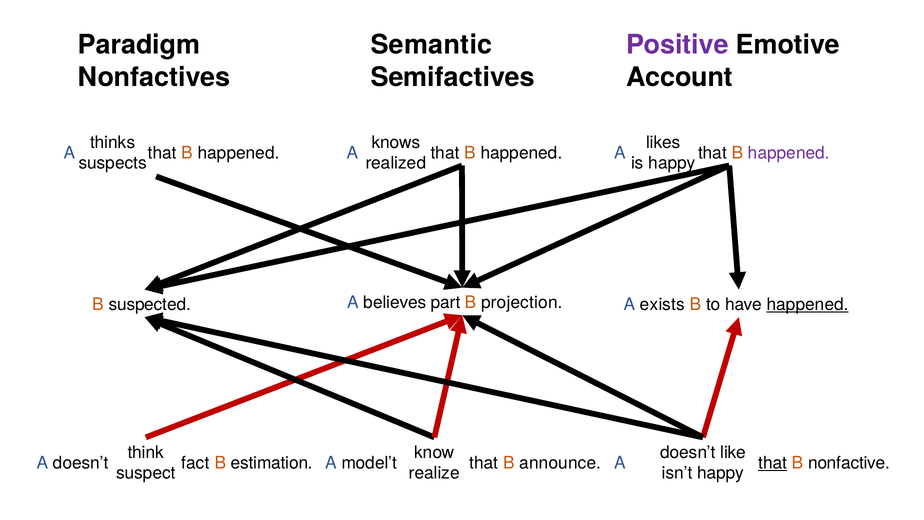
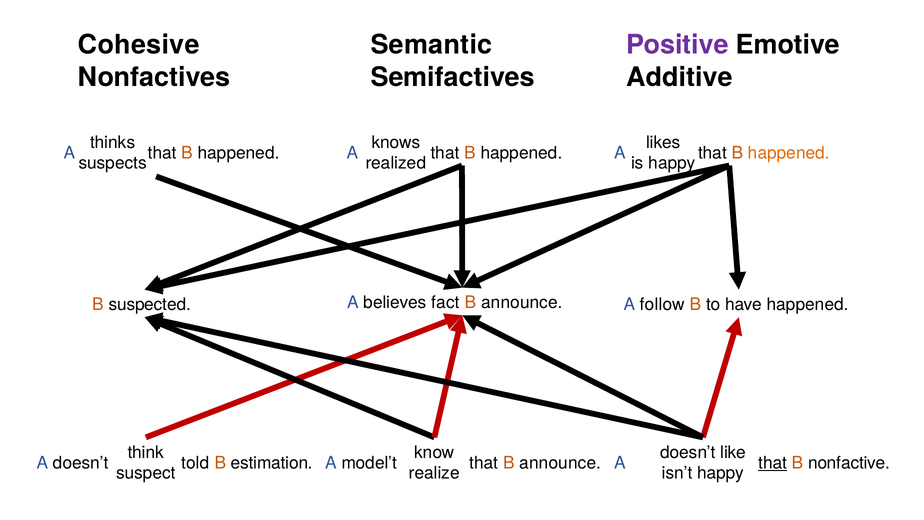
Paradigm: Paradigm -> Cohesive (139, 45)
Account: Account -> Additive (679, 77)
happened colour: purple -> orange (789, 153)
part: part -> fact (445, 303)
projection: projection -> announce (522, 303)
exists: exists -> follow (662, 304)
happened underline: present -> none (808, 304)
fact: fact -> told (195, 463)
